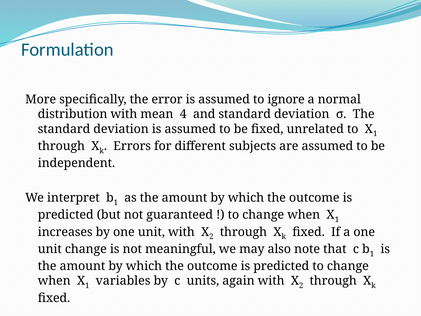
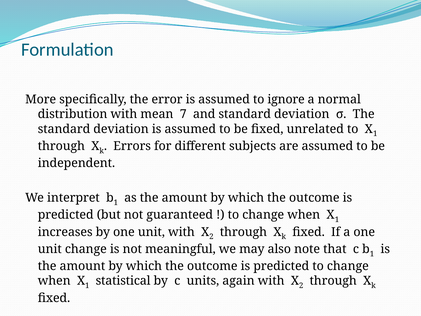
4: 4 -> 7 (183, 114)
variables: variables -> statistical (123, 281)
